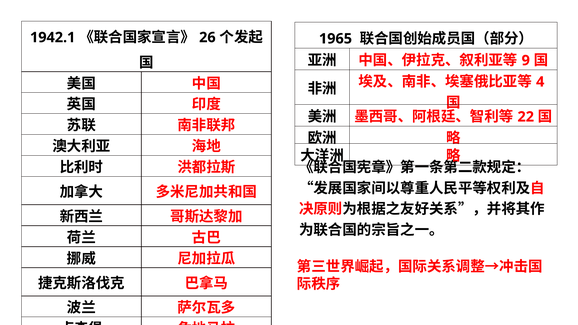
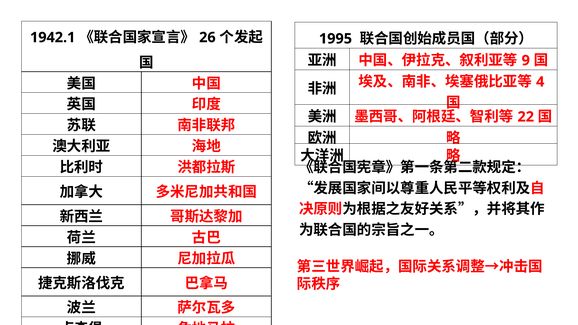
1965: 1965 -> 1995 (335, 39)
